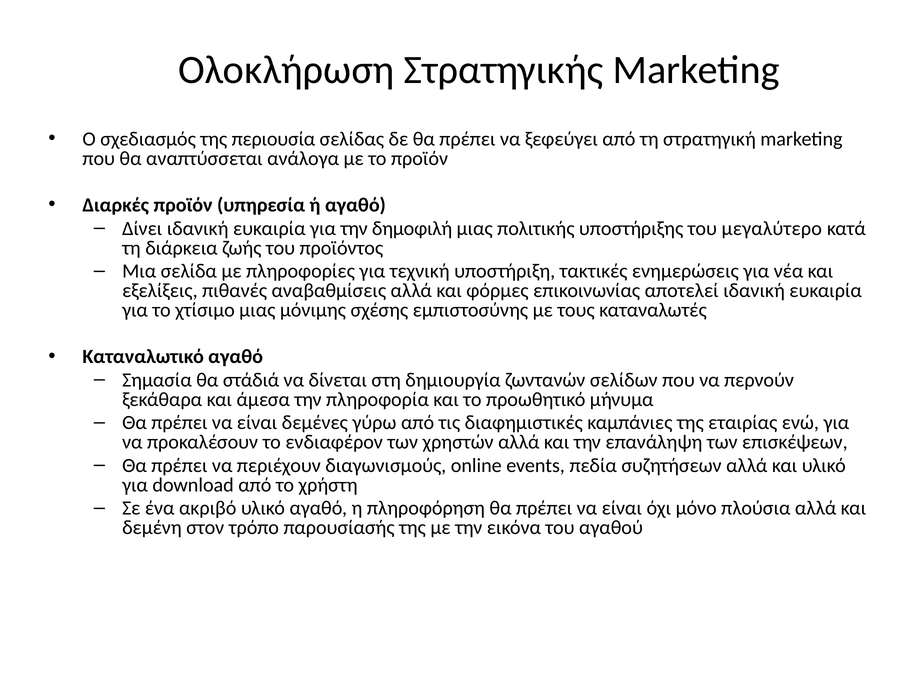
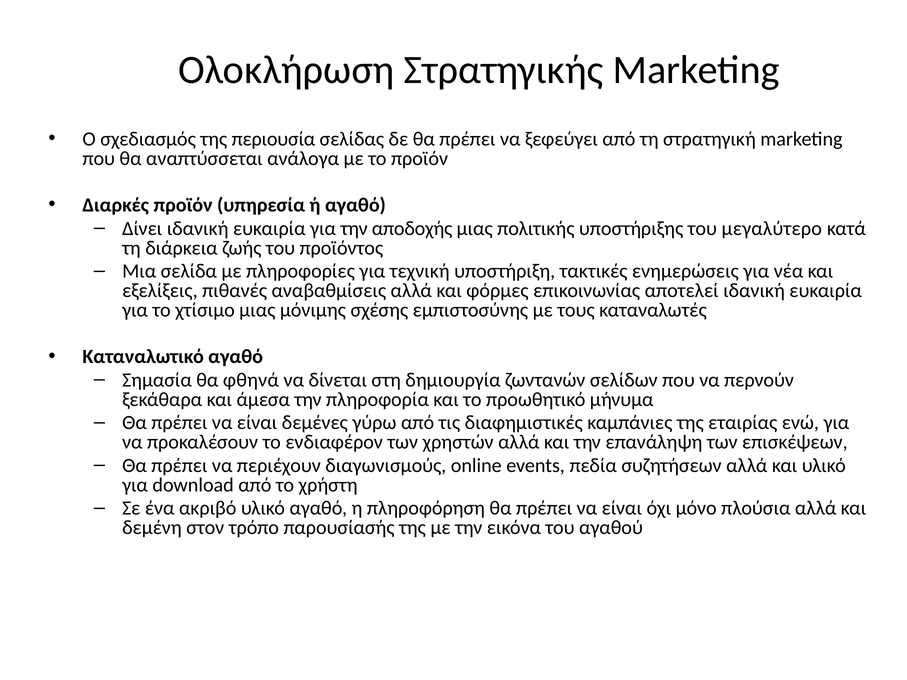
δημοφιλή: δημοφιλή -> αποδοχής (412, 229)
στάδιά: στάδιά -> φθηνά (251, 380)
